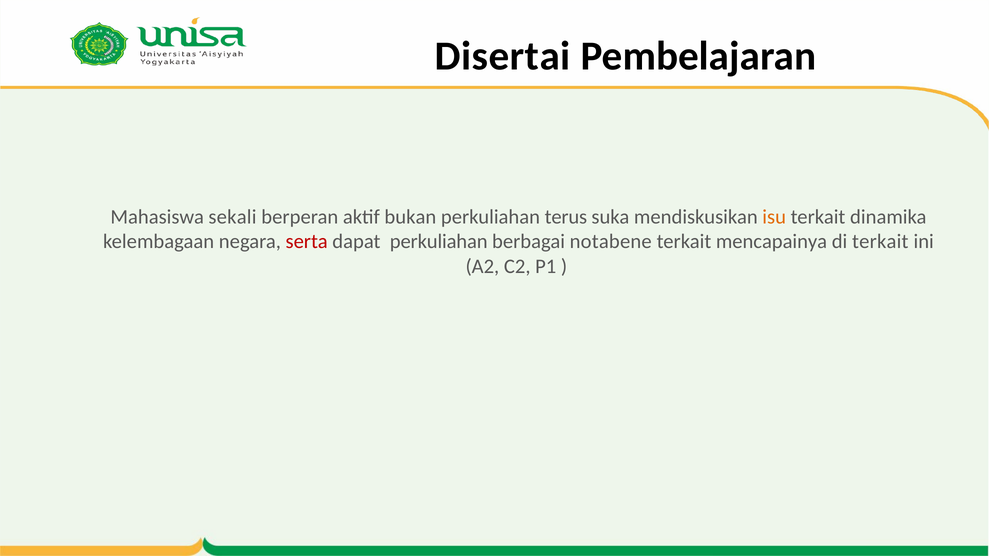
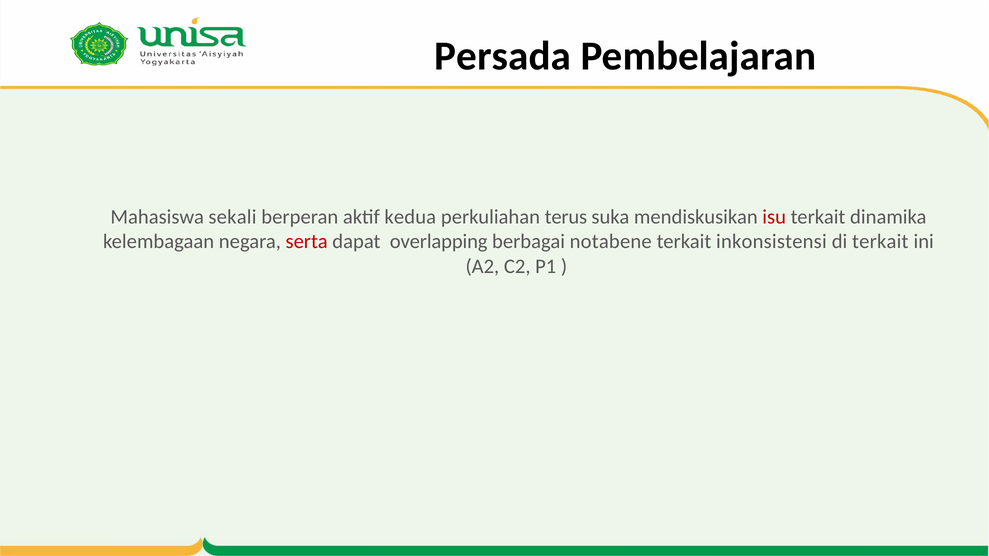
Disertai: Disertai -> Persada (503, 56)
bukan: bukan -> kedua (410, 217)
isu colour: orange -> red (774, 217)
dapat perkuliahan: perkuliahan -> overlapping (439, 242)
mencapainya: mencapainya -> inkonsistensi (771, 242)
